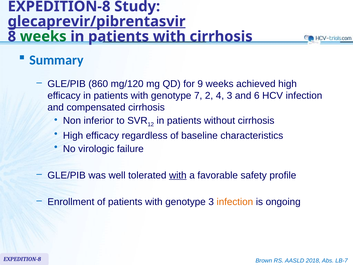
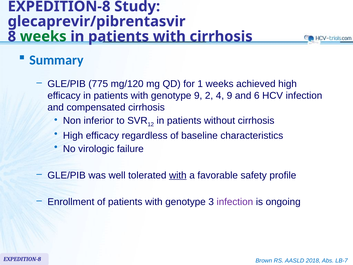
glecaprevir/pibrentasvir underline: present -> none (97, 21)
860: 860 -> 775 (98, 84)
9: 9 -> 1 (200, 84)
genotype 7: 7 -> 9 (198, 96)
4 3: 3 -> 9 (230, 96)
infection colour: orange -> purple (235, 202)
